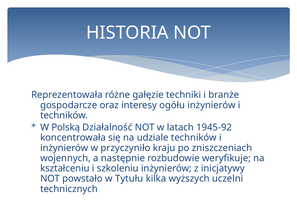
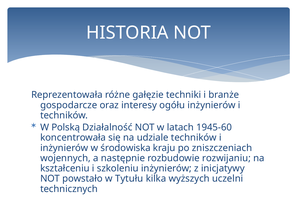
1945-92: 1945-92 -> 1945-60 (214, 127)
przyczyniło: przyczyniło -> środowiska (126, 148)
weryfikuje: weryfikuje -> rozwijaniu (226, 158)
